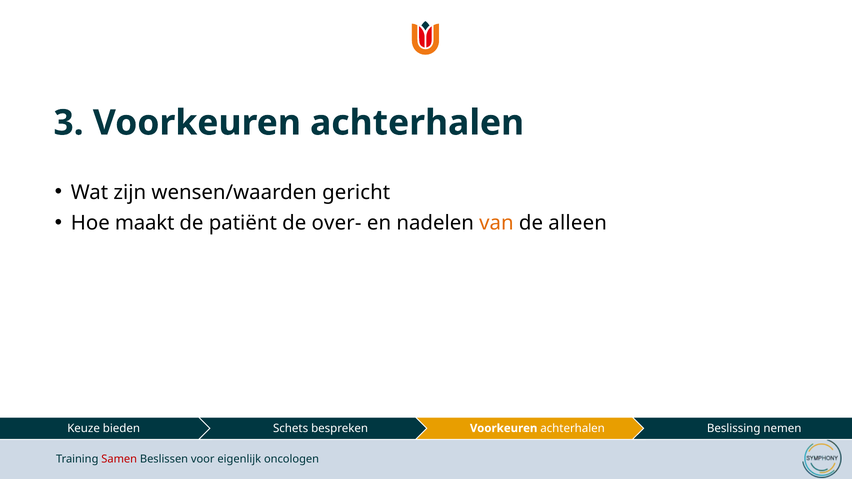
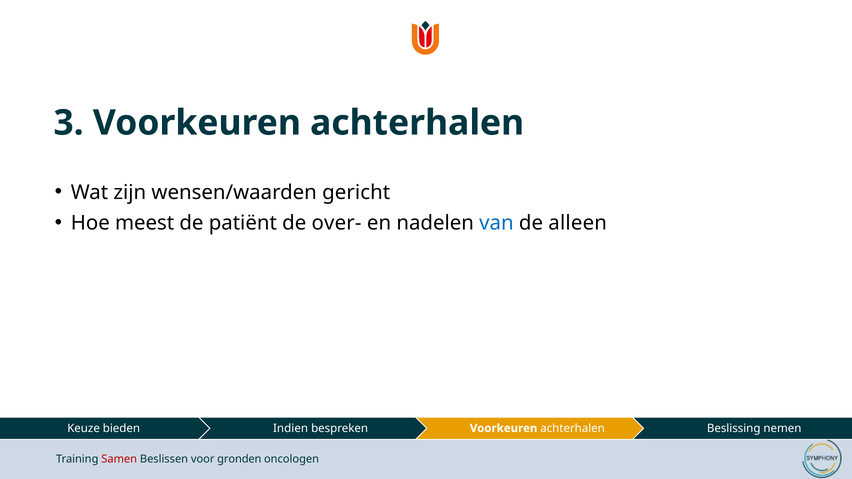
maakt: maakt -> meest (145, 223)
van colour: orange -> blue (496, 223)
Schets: Schets -> Indien (291, 428)
eigenlijk: eigenlijk -> gronden (239, 459)
